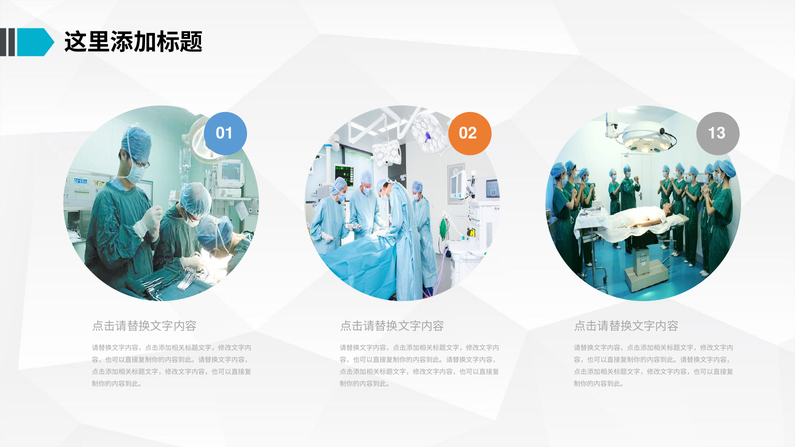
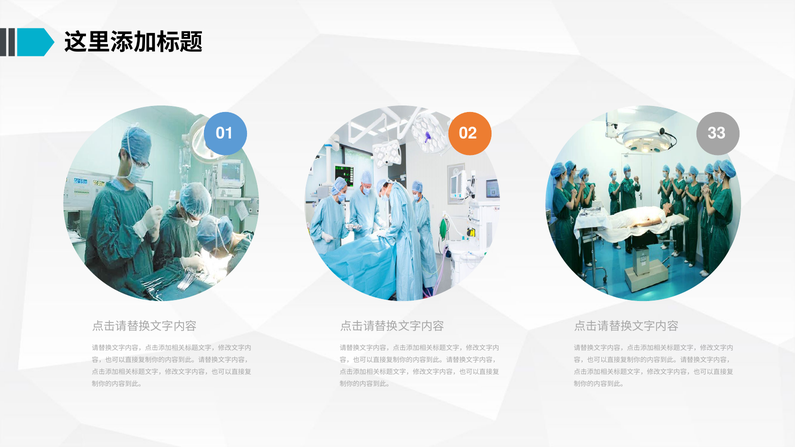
13: 13 -> 33 (717, 134)
